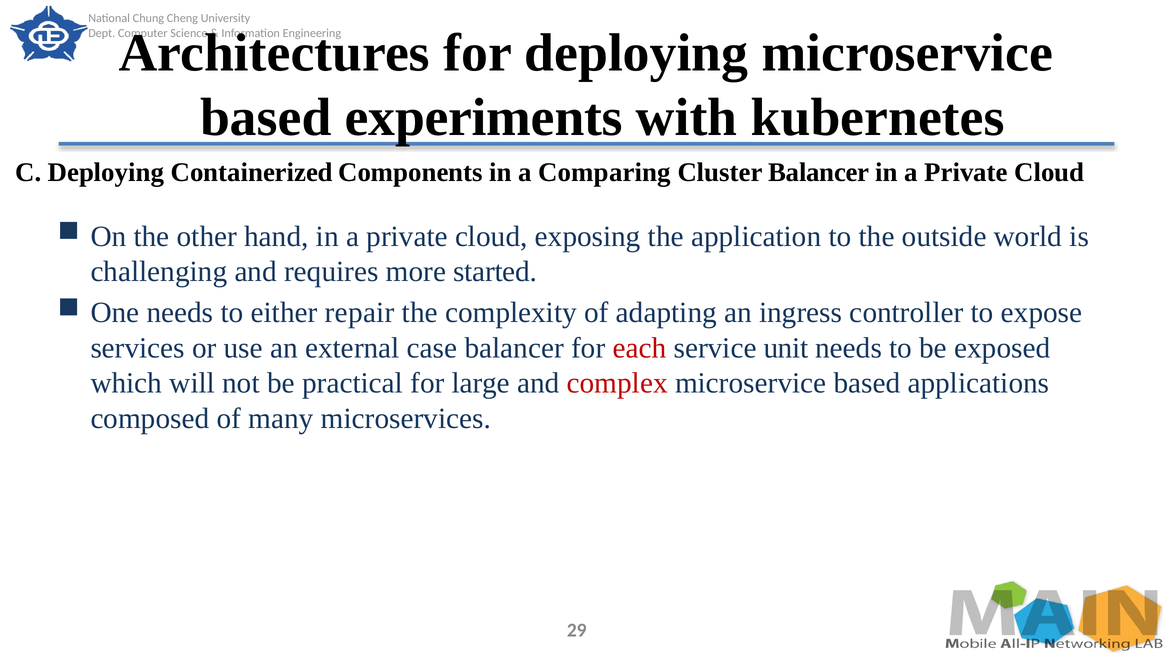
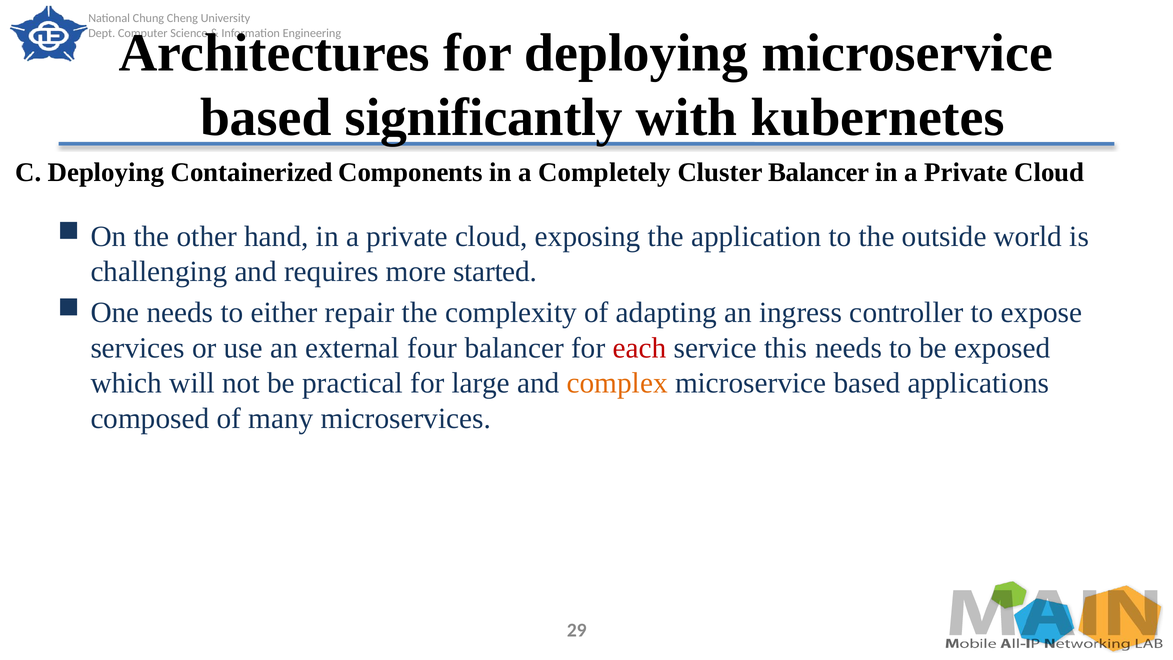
experiments: experiments -> significantly (484, 117)
Comparing: Comparing -> Completely (605, 173)
case: case -> four (432, 348)
unit: unit -> this (786, 348)
complex colour: red -> orange (617, 383)
